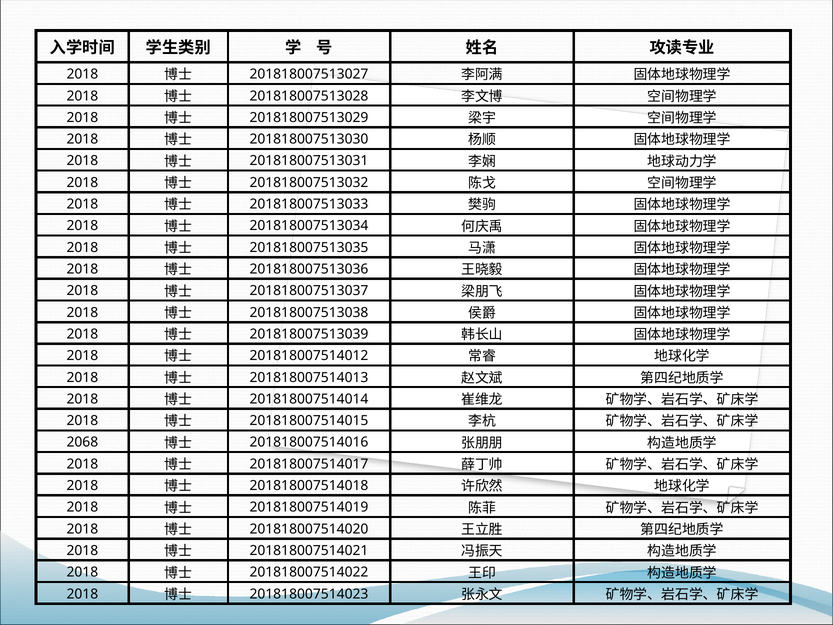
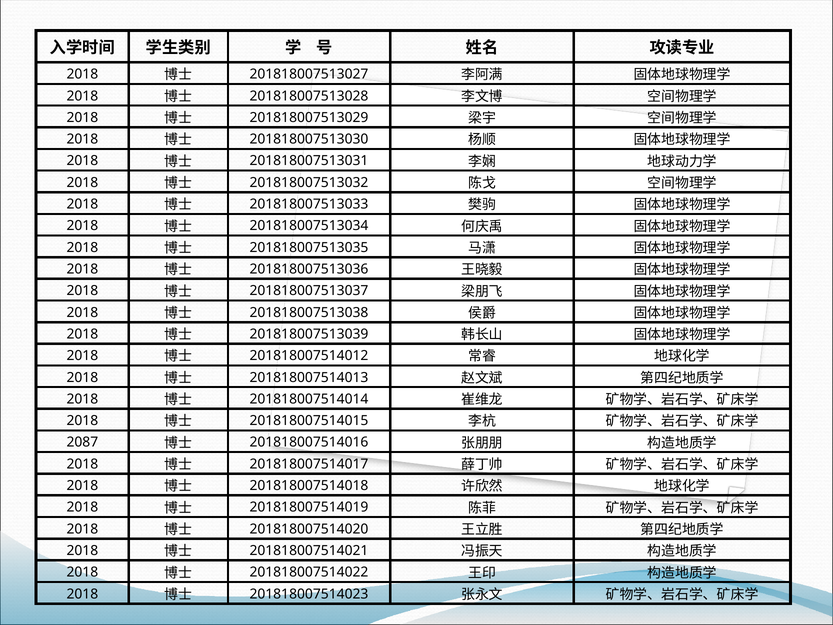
2068: 2068 -> 2087 (82, 442)
